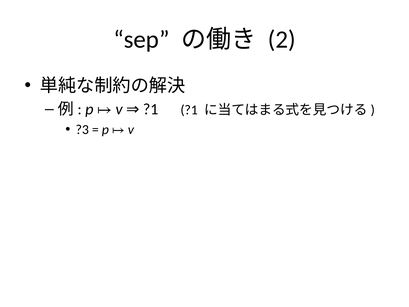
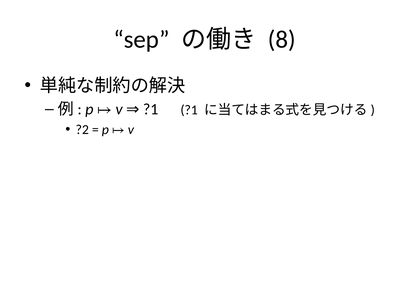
2: 2 -> 8 (282, 40)
?3: ?3 -> ?2 (82, 130)
